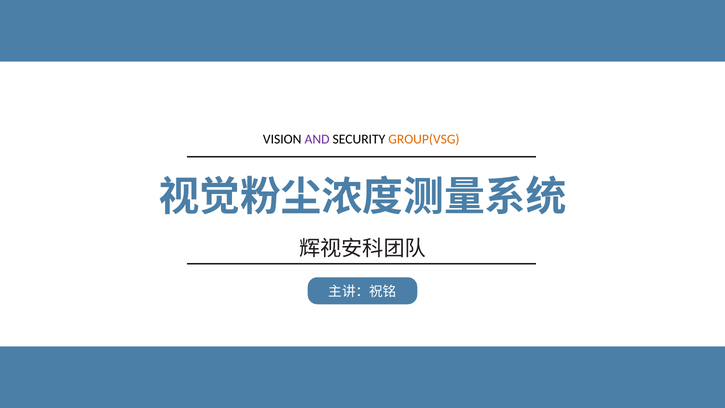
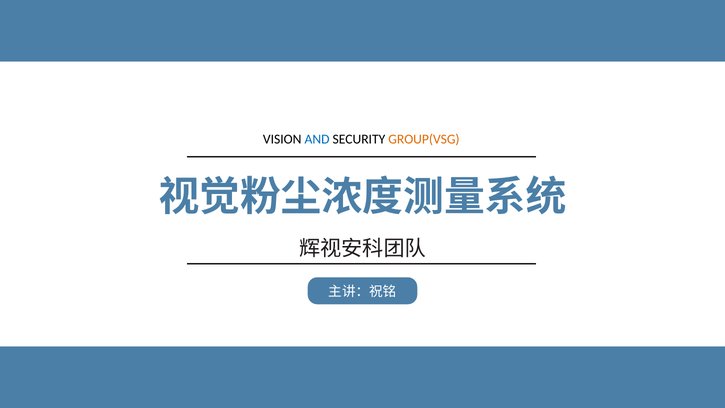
AND colour: purple -> blue (317, 139)
